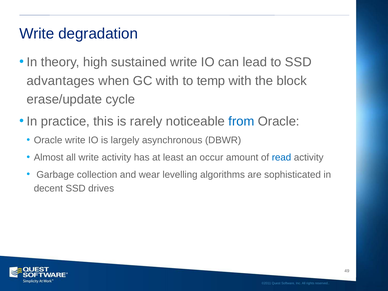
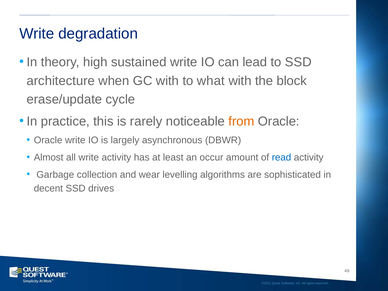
advantages: advantages -> architecture (61, 81)
temp: temp -> what (211, 81)
from colour: blue -> orange (241, 121)
